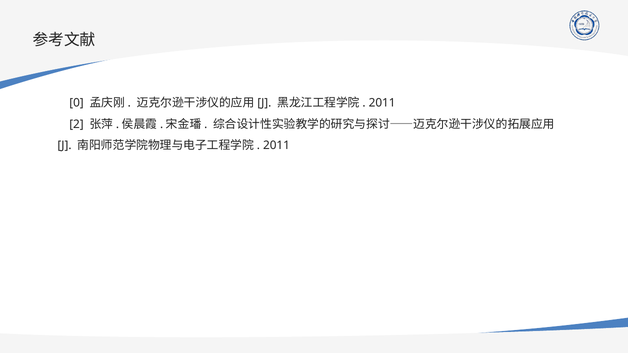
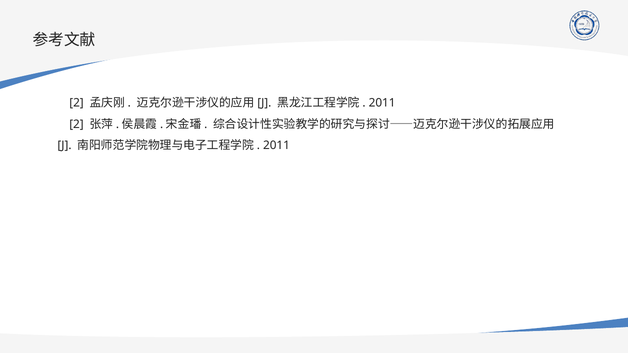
0: 0 -> 2 (76, 103)
